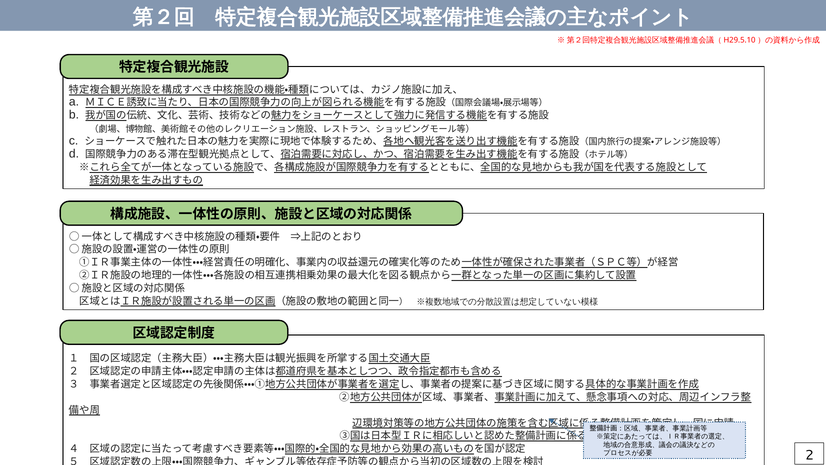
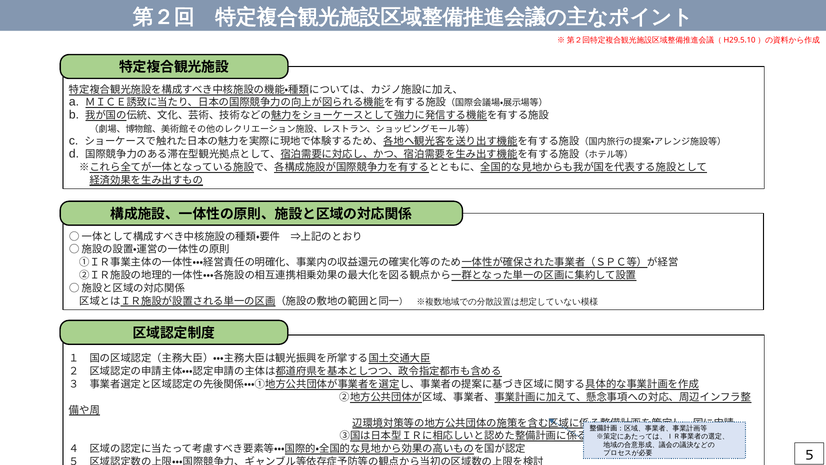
2: 2 -> 5 (809, 455)
